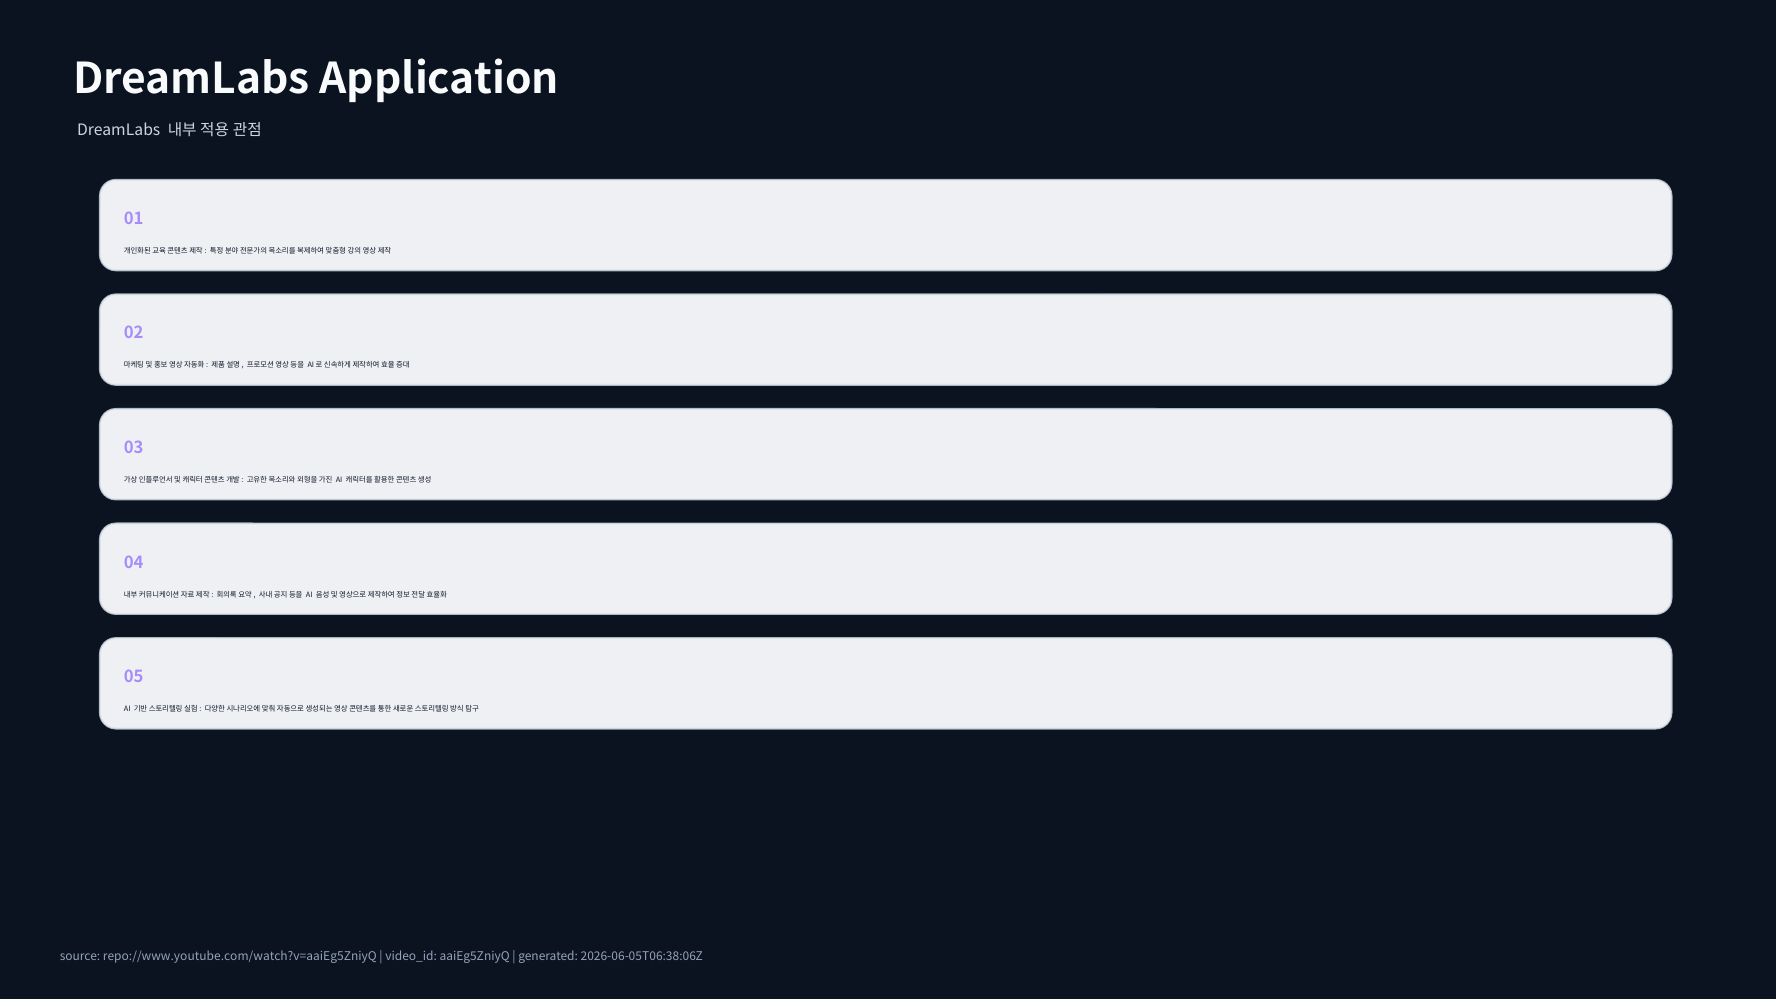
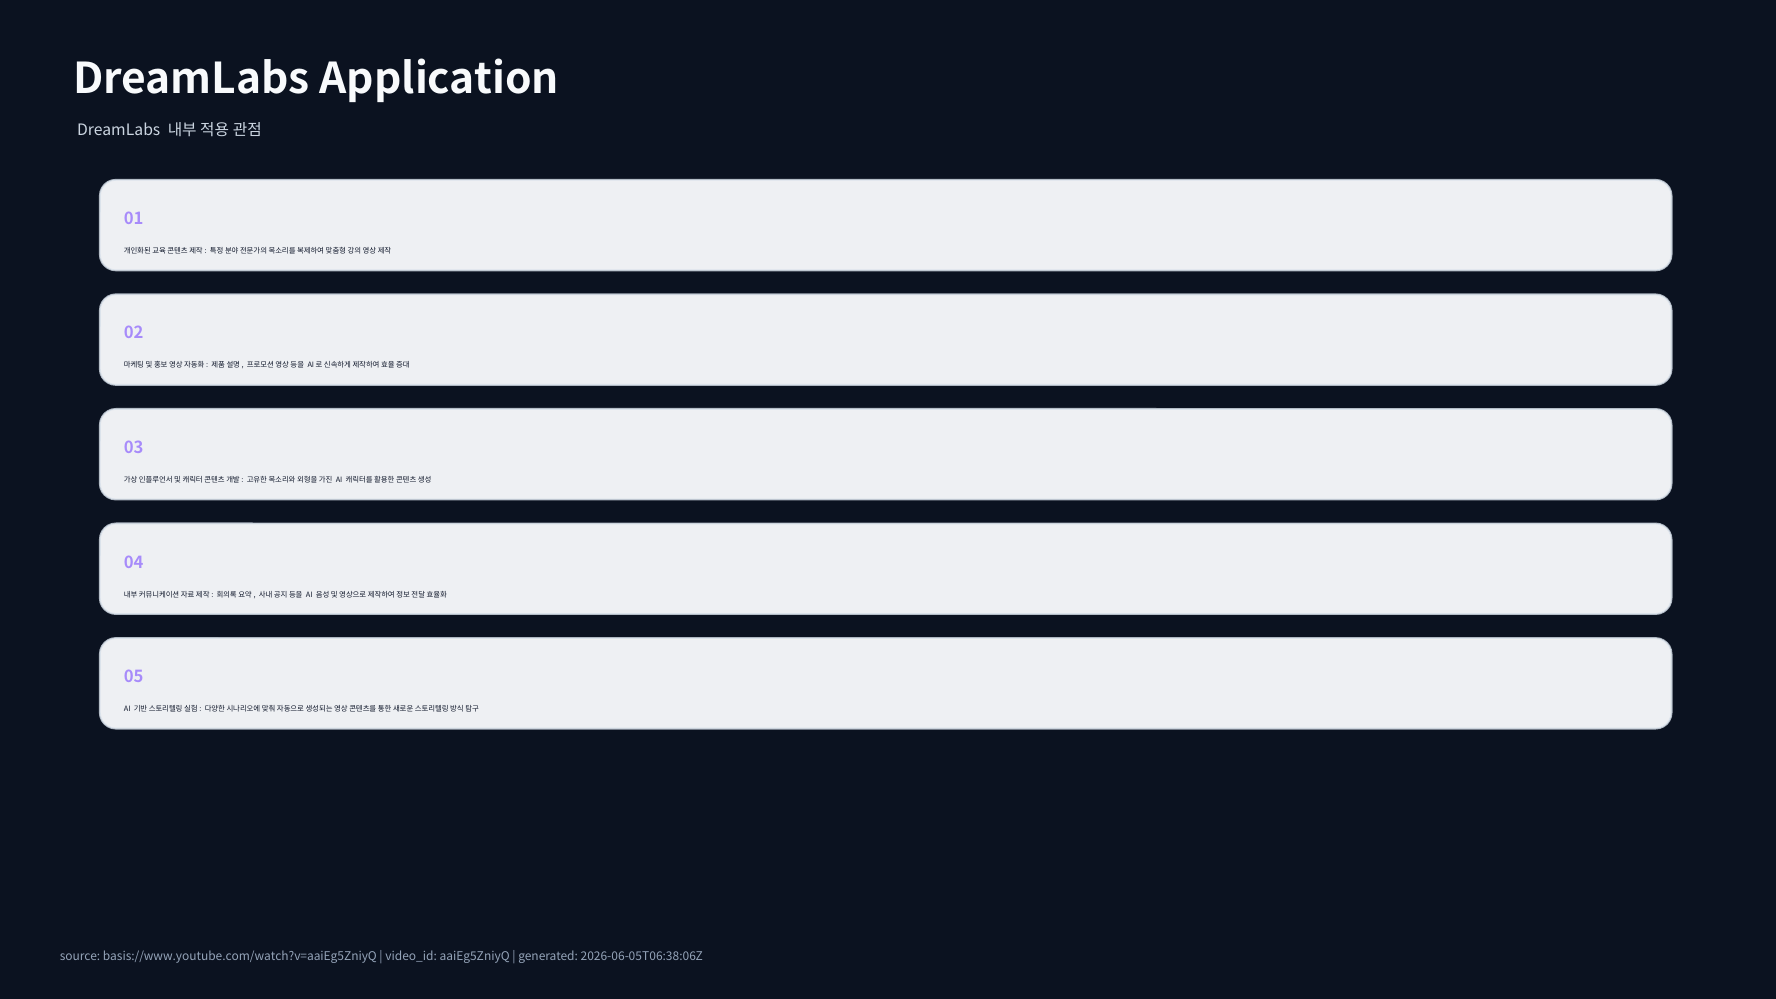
repo://www.youtube.com/watch?v=aaiEg5ZniyQ: repo://www.youtube.com/watch?v=aaiEg5ZniyQ -> basis://www.youtube.com/watch?v=aaiEg5ZniyQ (240, 957)
